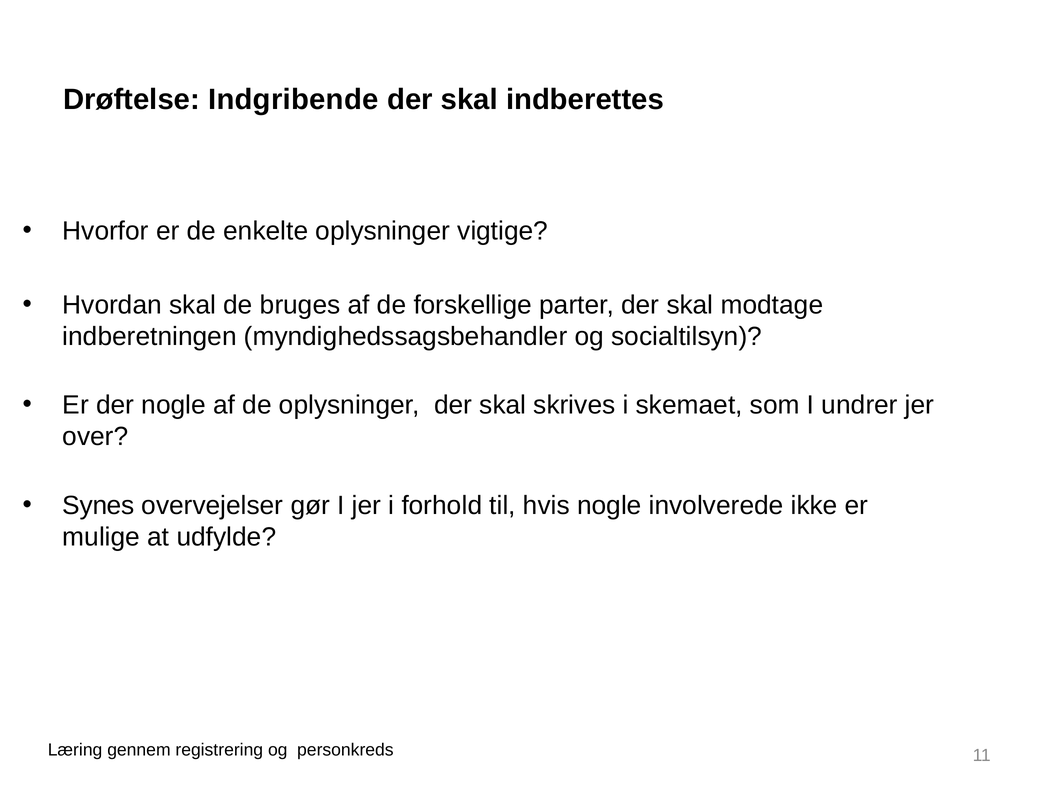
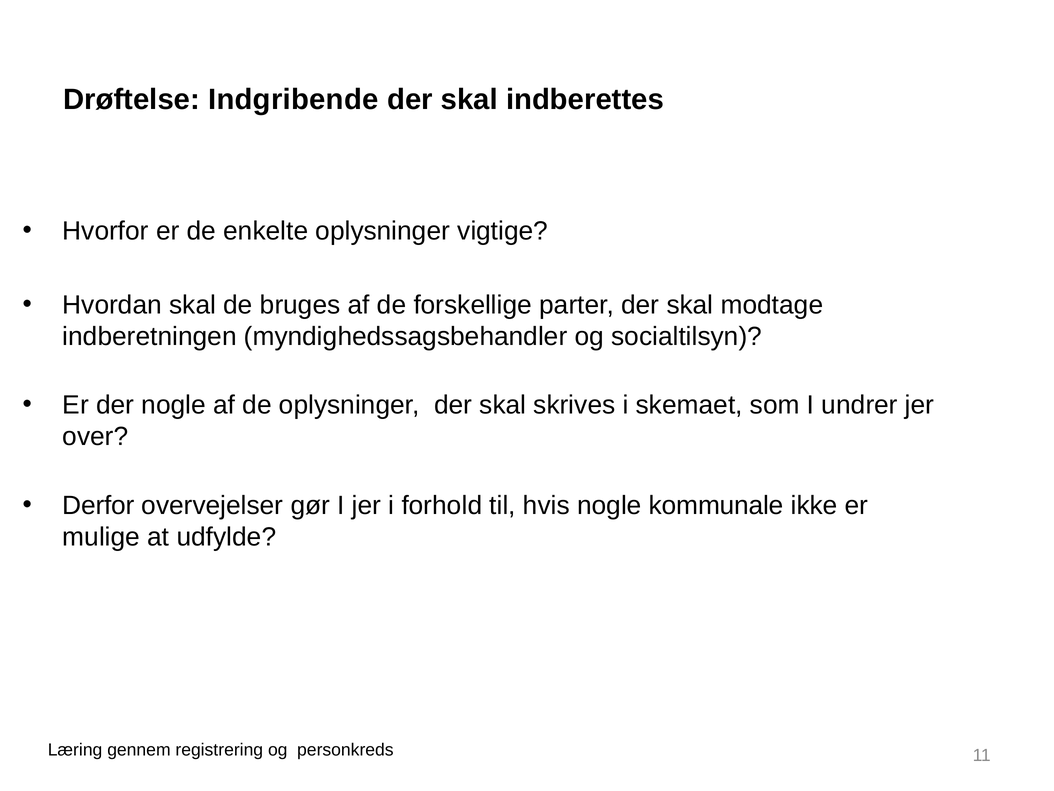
Synes: Synes -> Derfor (98, 505)
involverede: involverede -> kommunale (716, 505)
